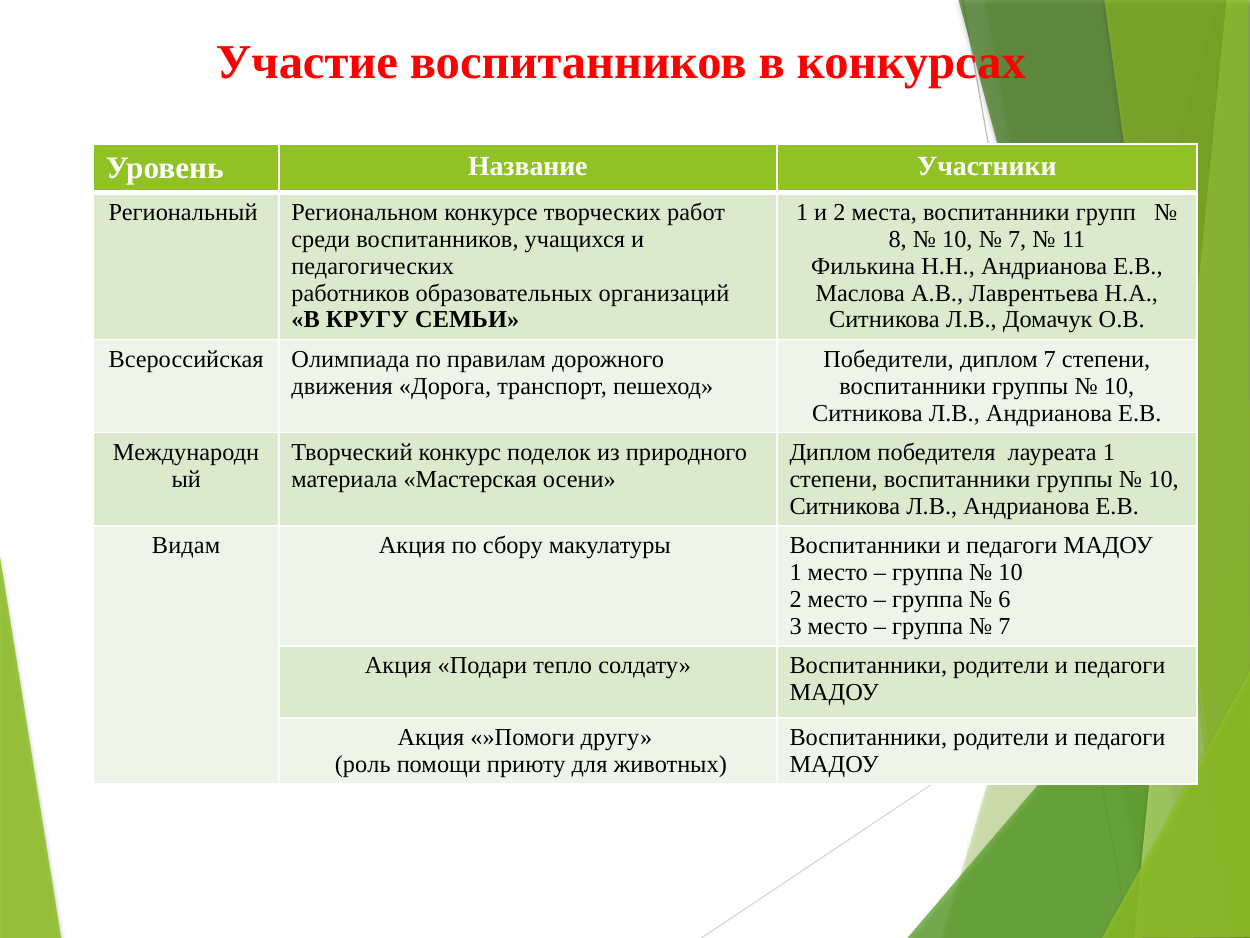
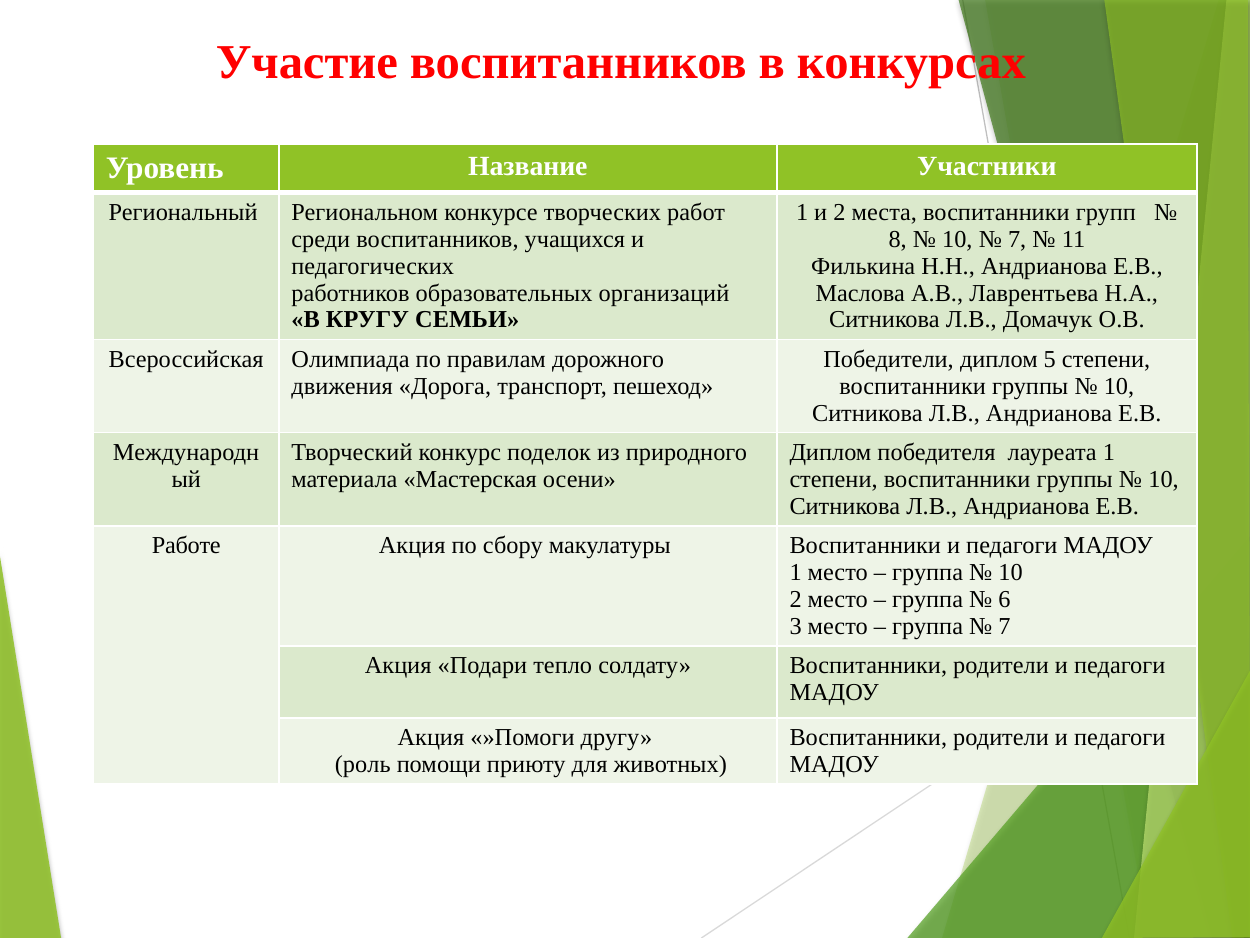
диплом 7: 7 -> 5 (1050, 359)
Видам: Видам -> Работе (186, 546)
